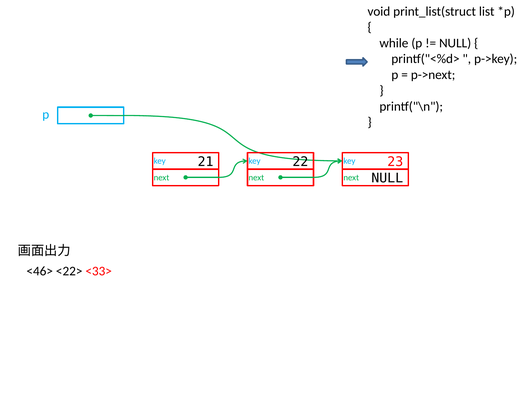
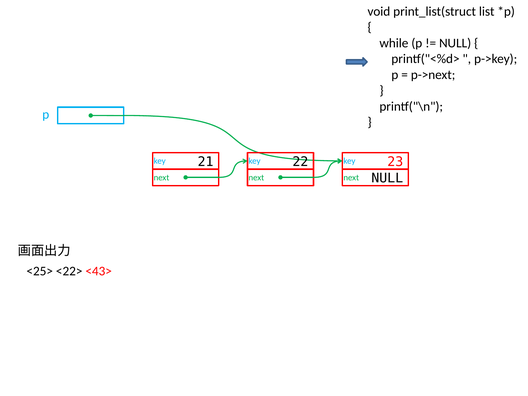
<46>: <46> -> <25> (40, 271)
<33>: <33> -> <43> (99, 271)
